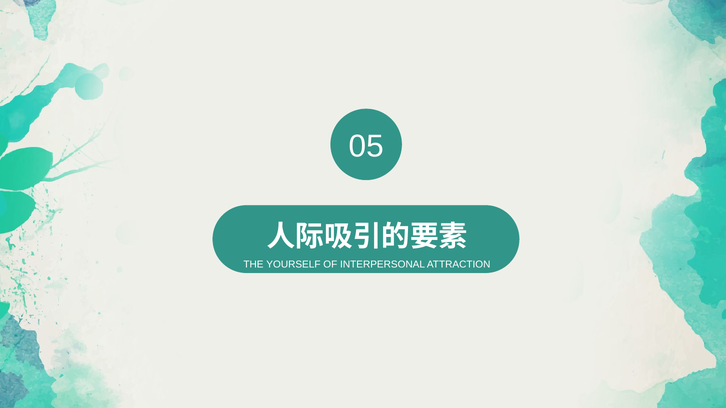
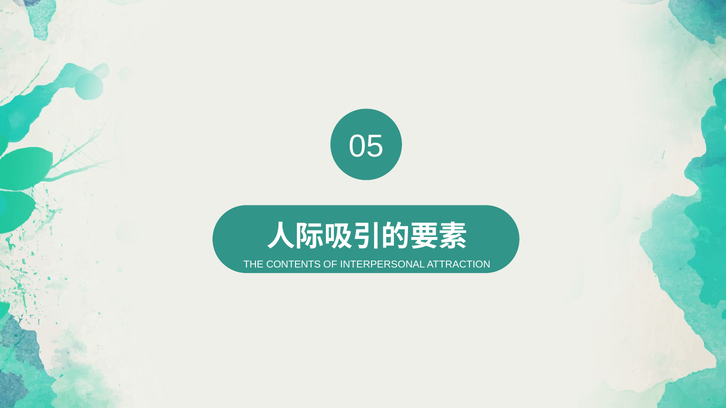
YOURSELF: YOURSELF -> CONTENTS (294, 265)
